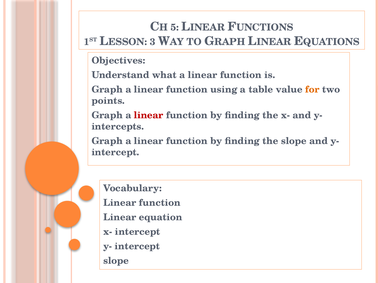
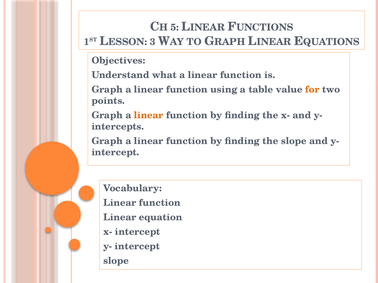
linear colour: red -> orange (149, 115)
